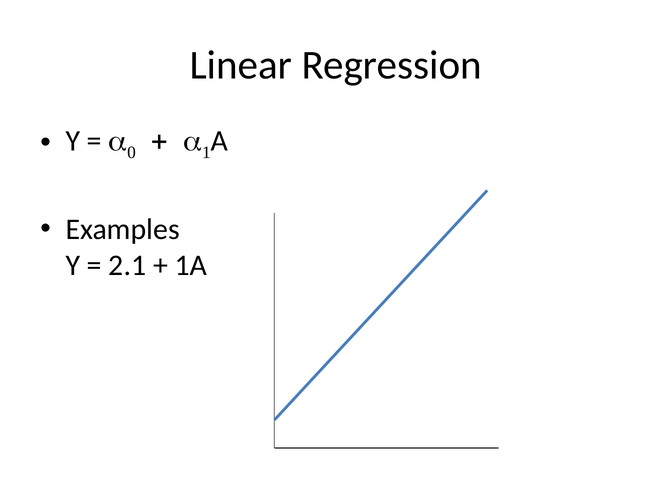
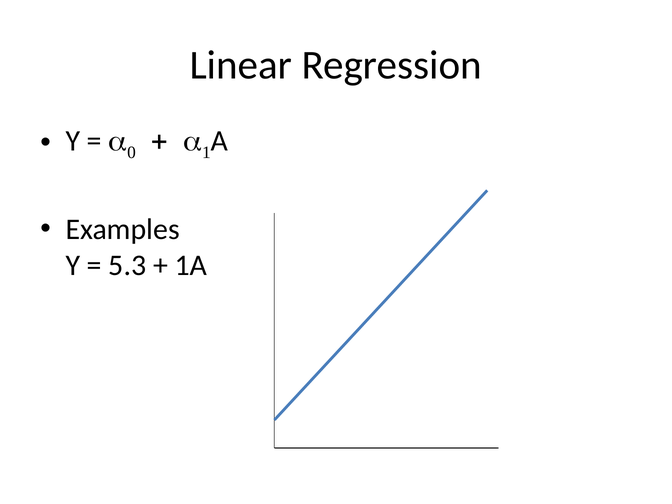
2.1: 2.1 -> 5.3 (127, 265)
